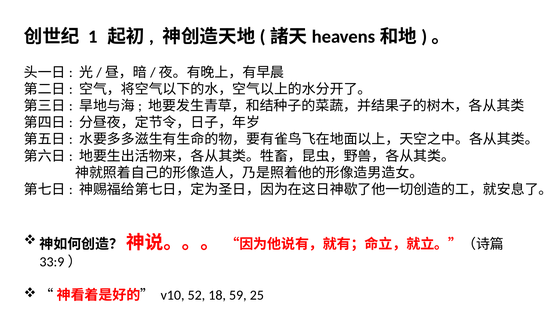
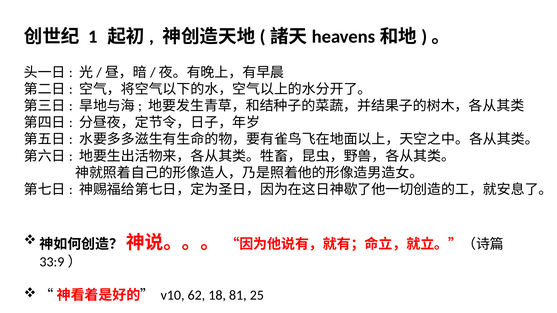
52: 52 -> 62 (196, 296)
59: 59 -> 81 (238, 296)
